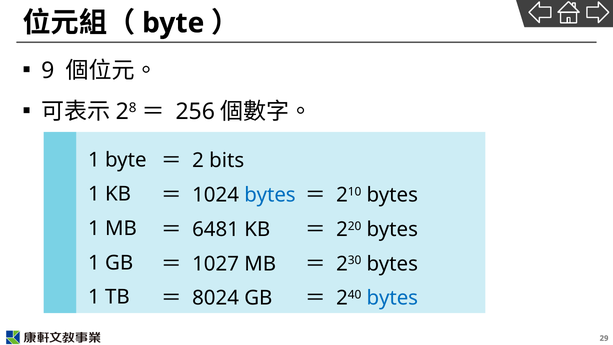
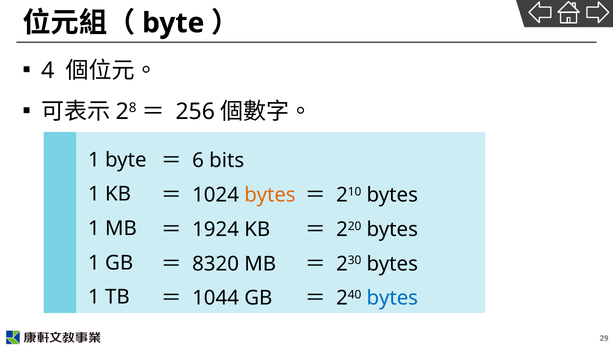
9: 9 -> 4 (48, 71)
2: 2 -> 6 (198, 161)
bytes colour: blue -> orange (270, 195)
6481: 6481 -> 1924 (216, 229)
1027: 1027 -> 8320 (216, 264)
8024: 8024 -> 1044 (216, 298)
